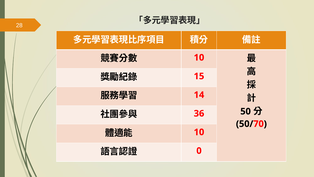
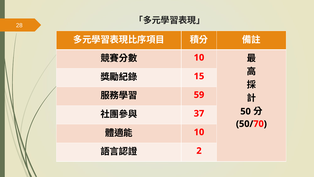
14: 14 -> 59 (199, 95)
36: 36 -> 37 (199, 113)
0: 0 -> 2 (199, 150)
